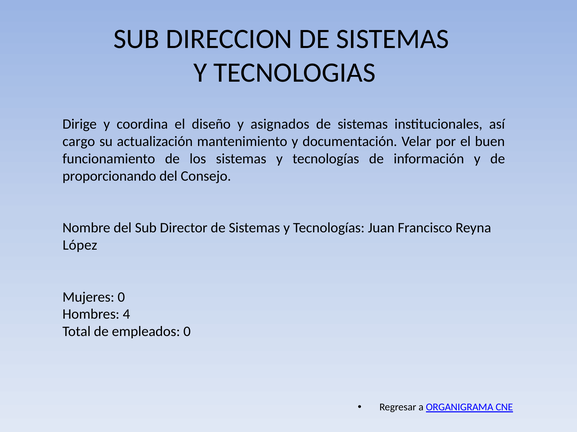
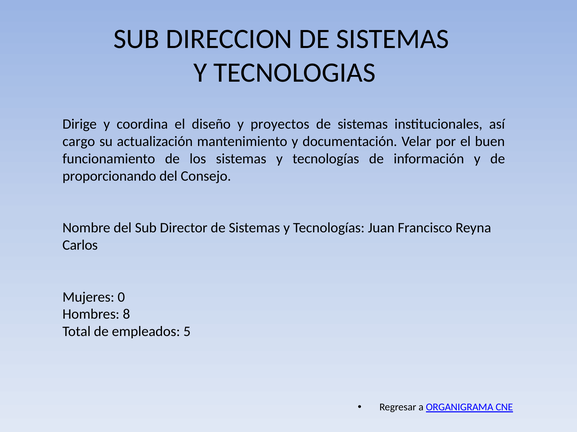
asignados: asignados -> proyectos (280, 124)
López: López -> Carlos (80, 246)
4: 4 -> 8 (126, 315)
empleados 0: 0 -> 5 (187, 332)
